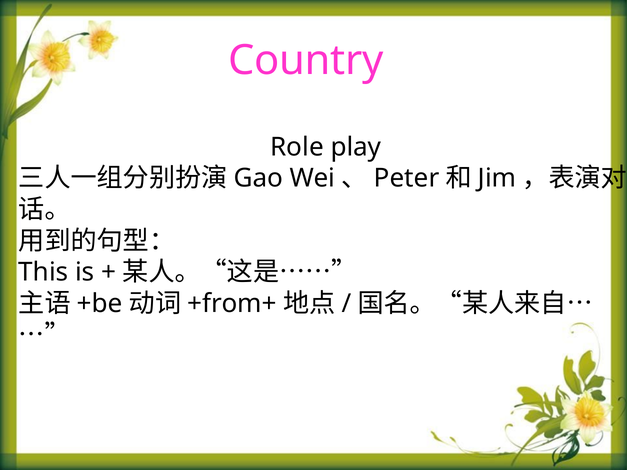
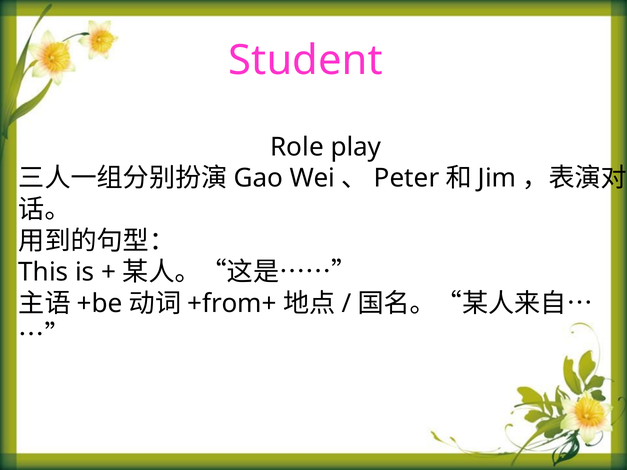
Country: Country -> Student (306, 60)
